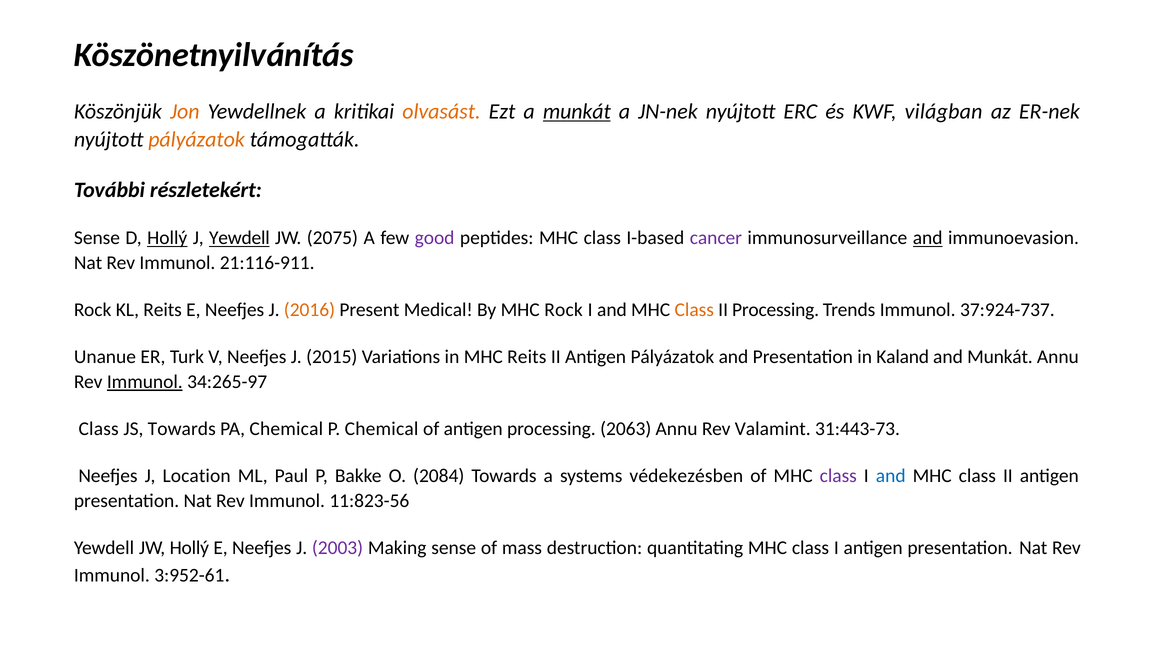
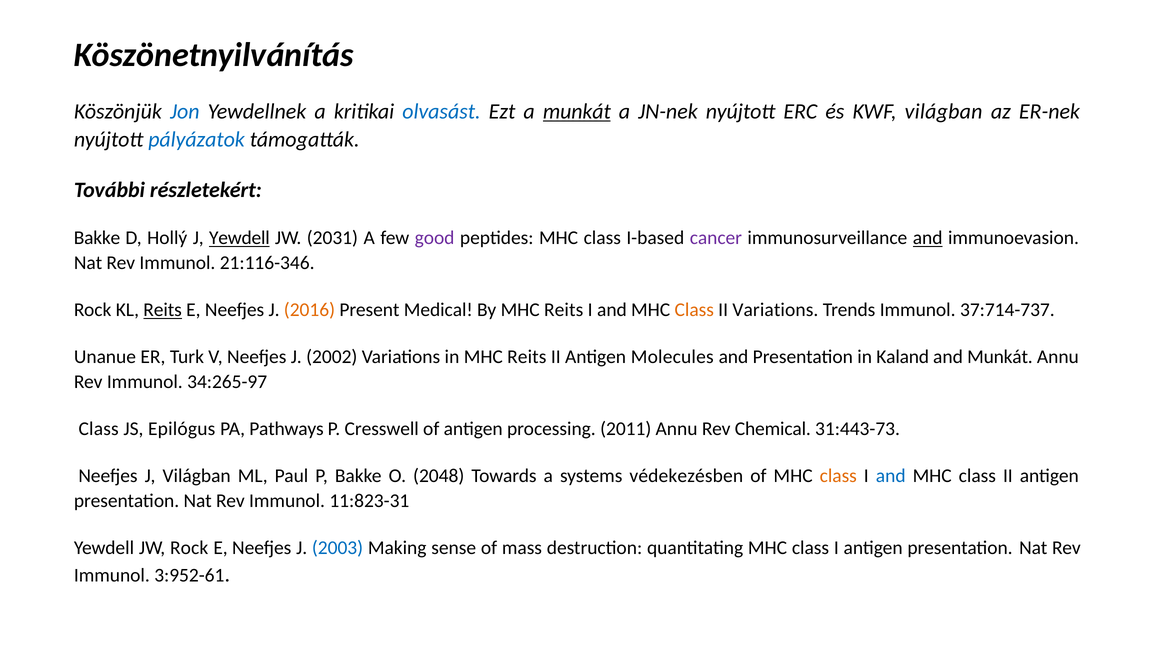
Jon colour: orange -> blue (185, 112)
olvasást colour: orange -> blue (441, 112)
pályázatok colour: orange -> blue (197, 140)
Sense: Sense -> Bakke (97, 238)
Hollý underline: present -> none (167, 238)
2075: 2075 -> 2031 (332, 238)
21:116-911: 21:116-911 -> 21:116-346 (267, 263)
Reits underline: none -> present (163, 310)
By MHC Rock: Rock -> Reits (564, 310)
II Processing: Processing -> Variations (775, 310)
37:924-737: 37:924-737 -> 37:714-737 (1007, 310)
2015: 2015 -> 2002 (332, 357)
Antigen Pályázatok: Pályázatok -> Molecules (672, 357)
Immunol underline: present -> none (145, 382)
JS Towards: Towards -> Epilógus (182, 429)
PA Chemical: Chemical -> Pathways (286, 429)
P Chemical: Chemical -> Cresswell (382, 429)
2063: 2063 -> 2011 (626, 429)
Valamint: Valamint -> Chemical (773, 429)
J Location: Location -> Világban (197, 476)
2084: 2084 -> 2048 (439, 476)
class colour: purple -> orange (838, 476)
11:823-56: 11:823-56 -> 11:823-31 (369, 501)
JW Hollý: Hollý -> Rock (189, 548)
2003 colour: purple -> blue (338, 548)
